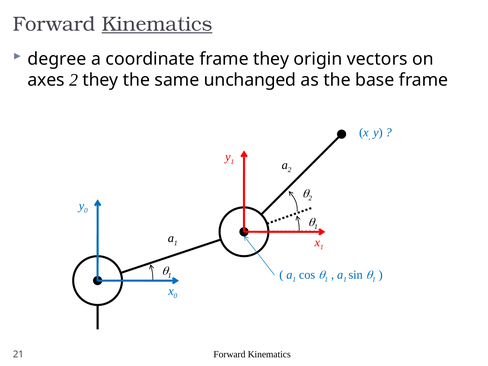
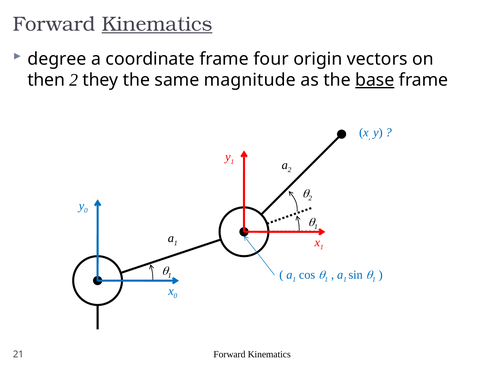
frame they: they -> four (271, 59)
axes: axes -> then (46, 80)
unchanged: unchanged -> magnitude (250, 80)
base underline: none -> present (375, 80)
